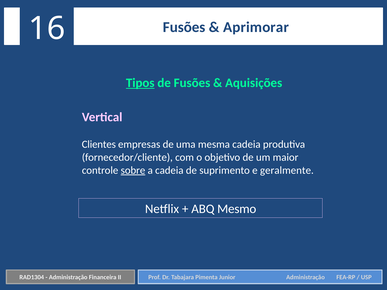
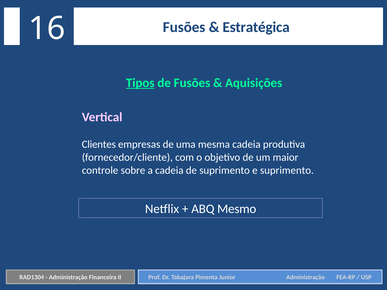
Aprimorar: Aprimorar -> Estratégica (256, 27)
sobre underline: present -> none (133, 170)
e geralmente: geralmente -> suprimento (287, 170)
